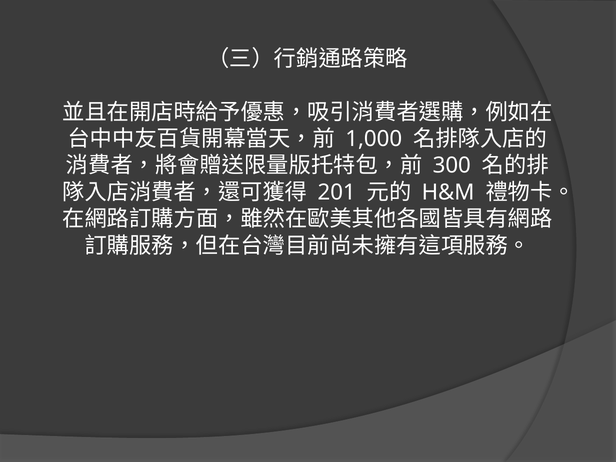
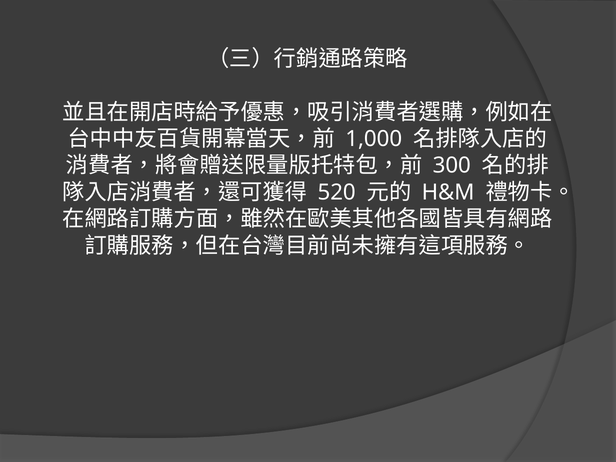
201: 201 -> 520 (337, 192)
